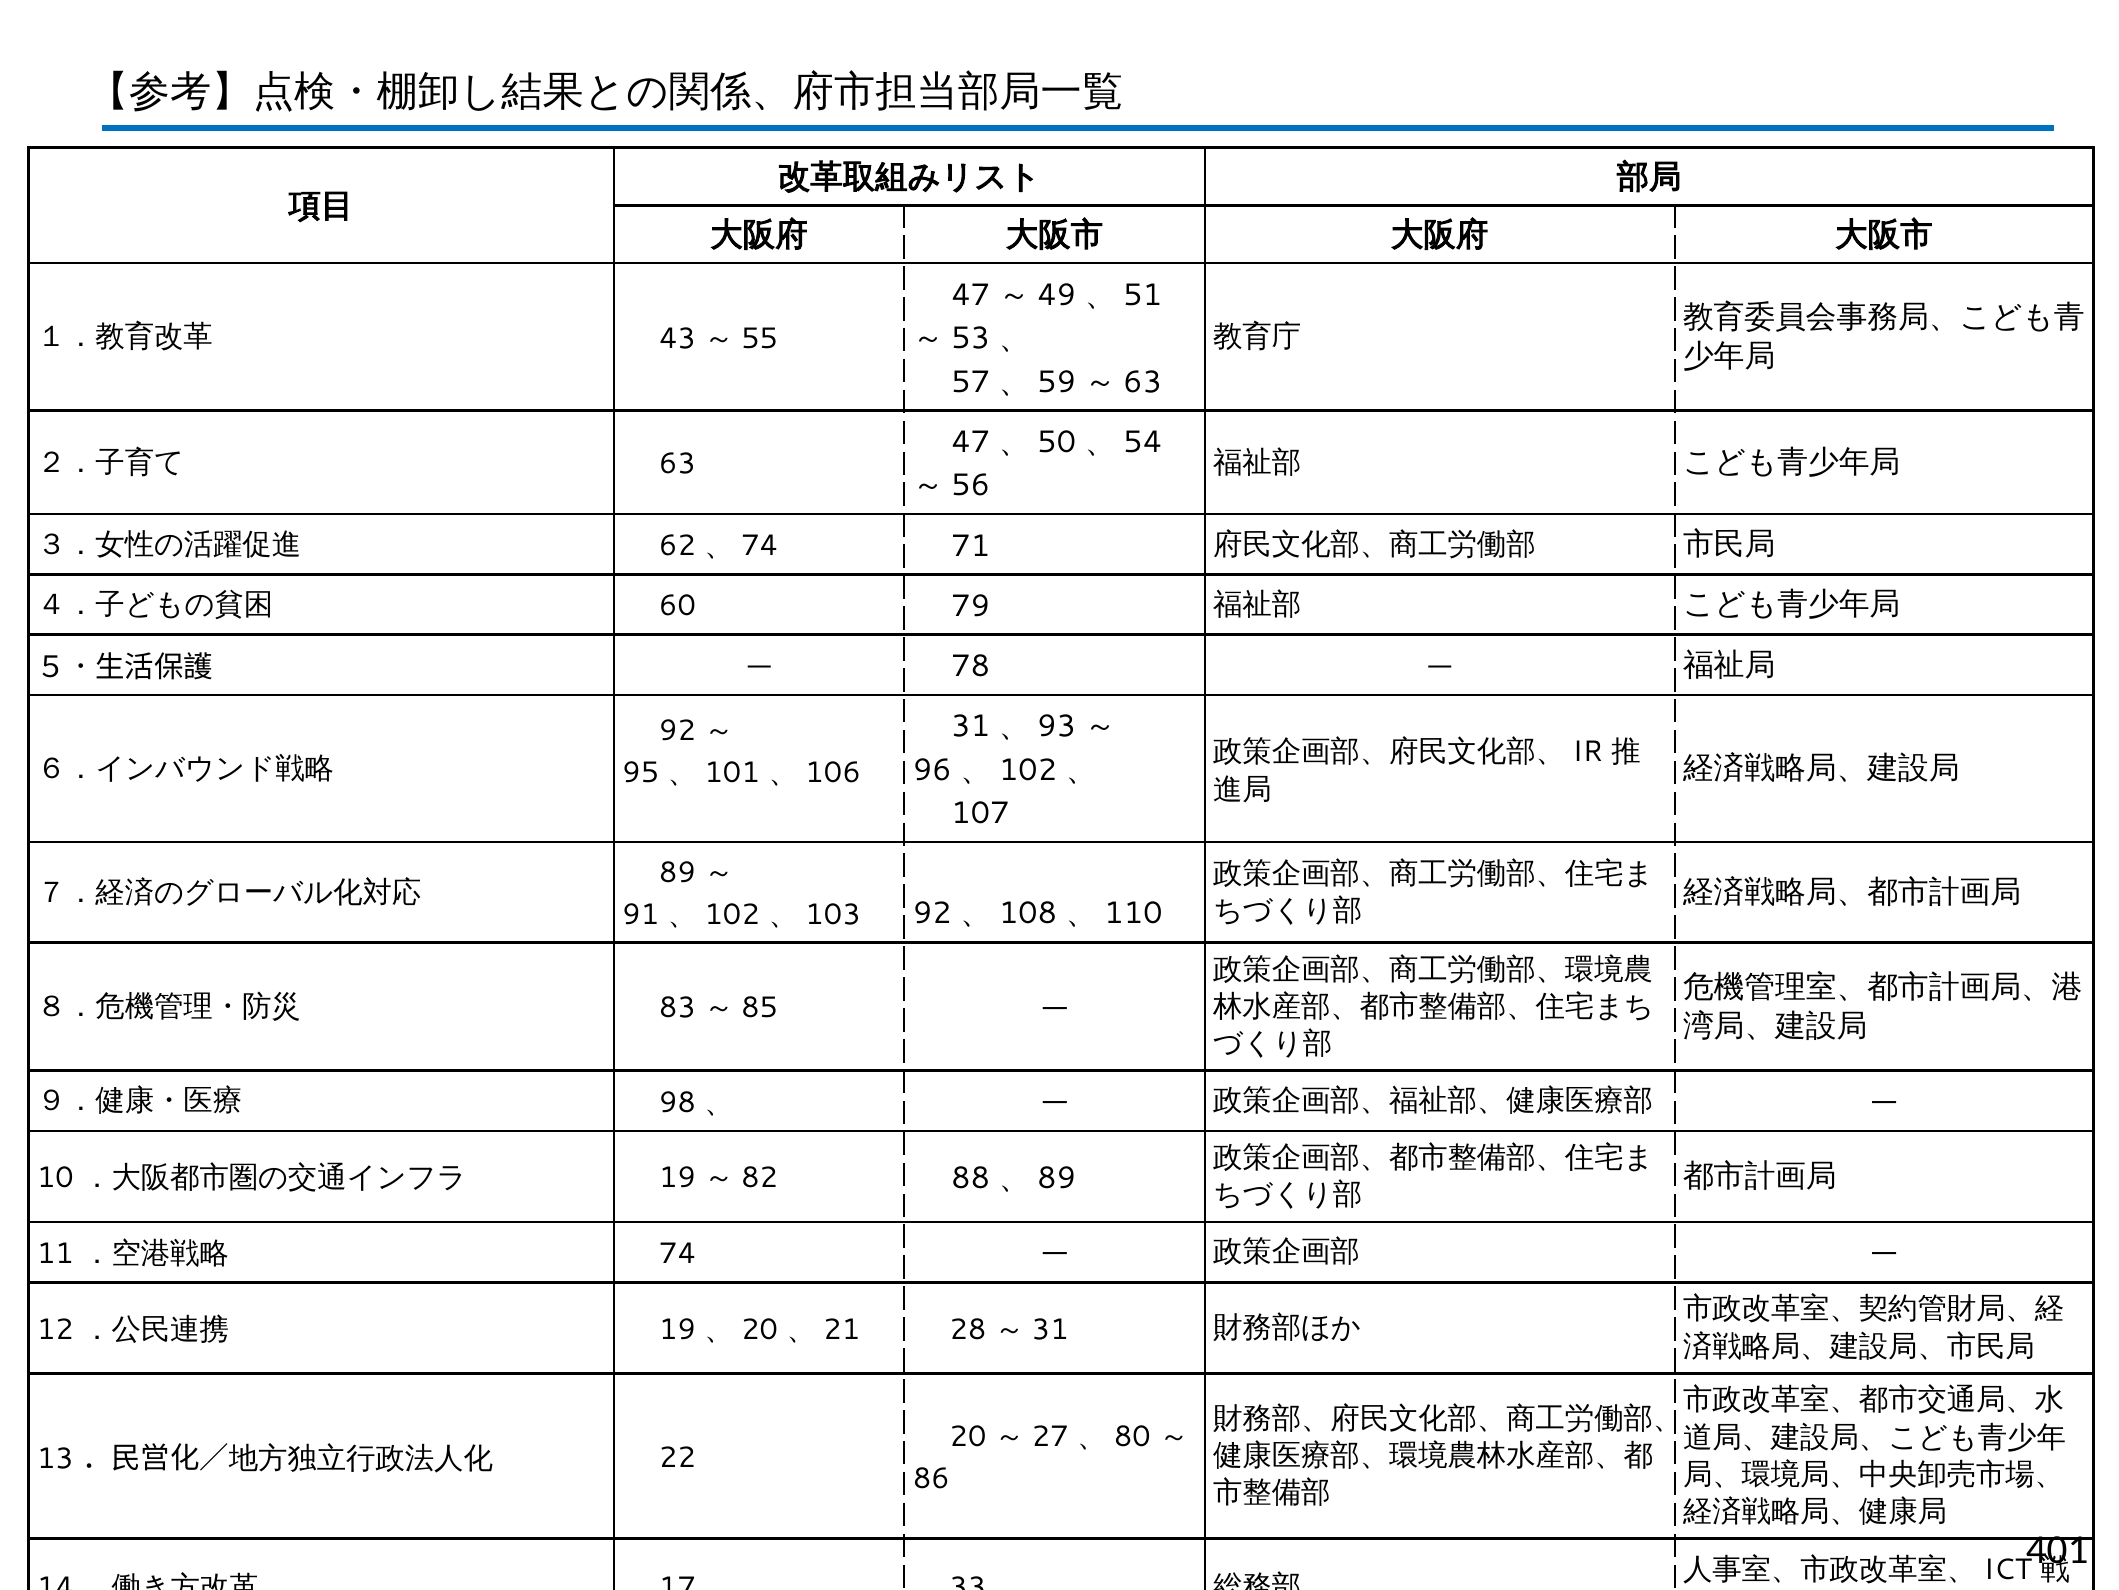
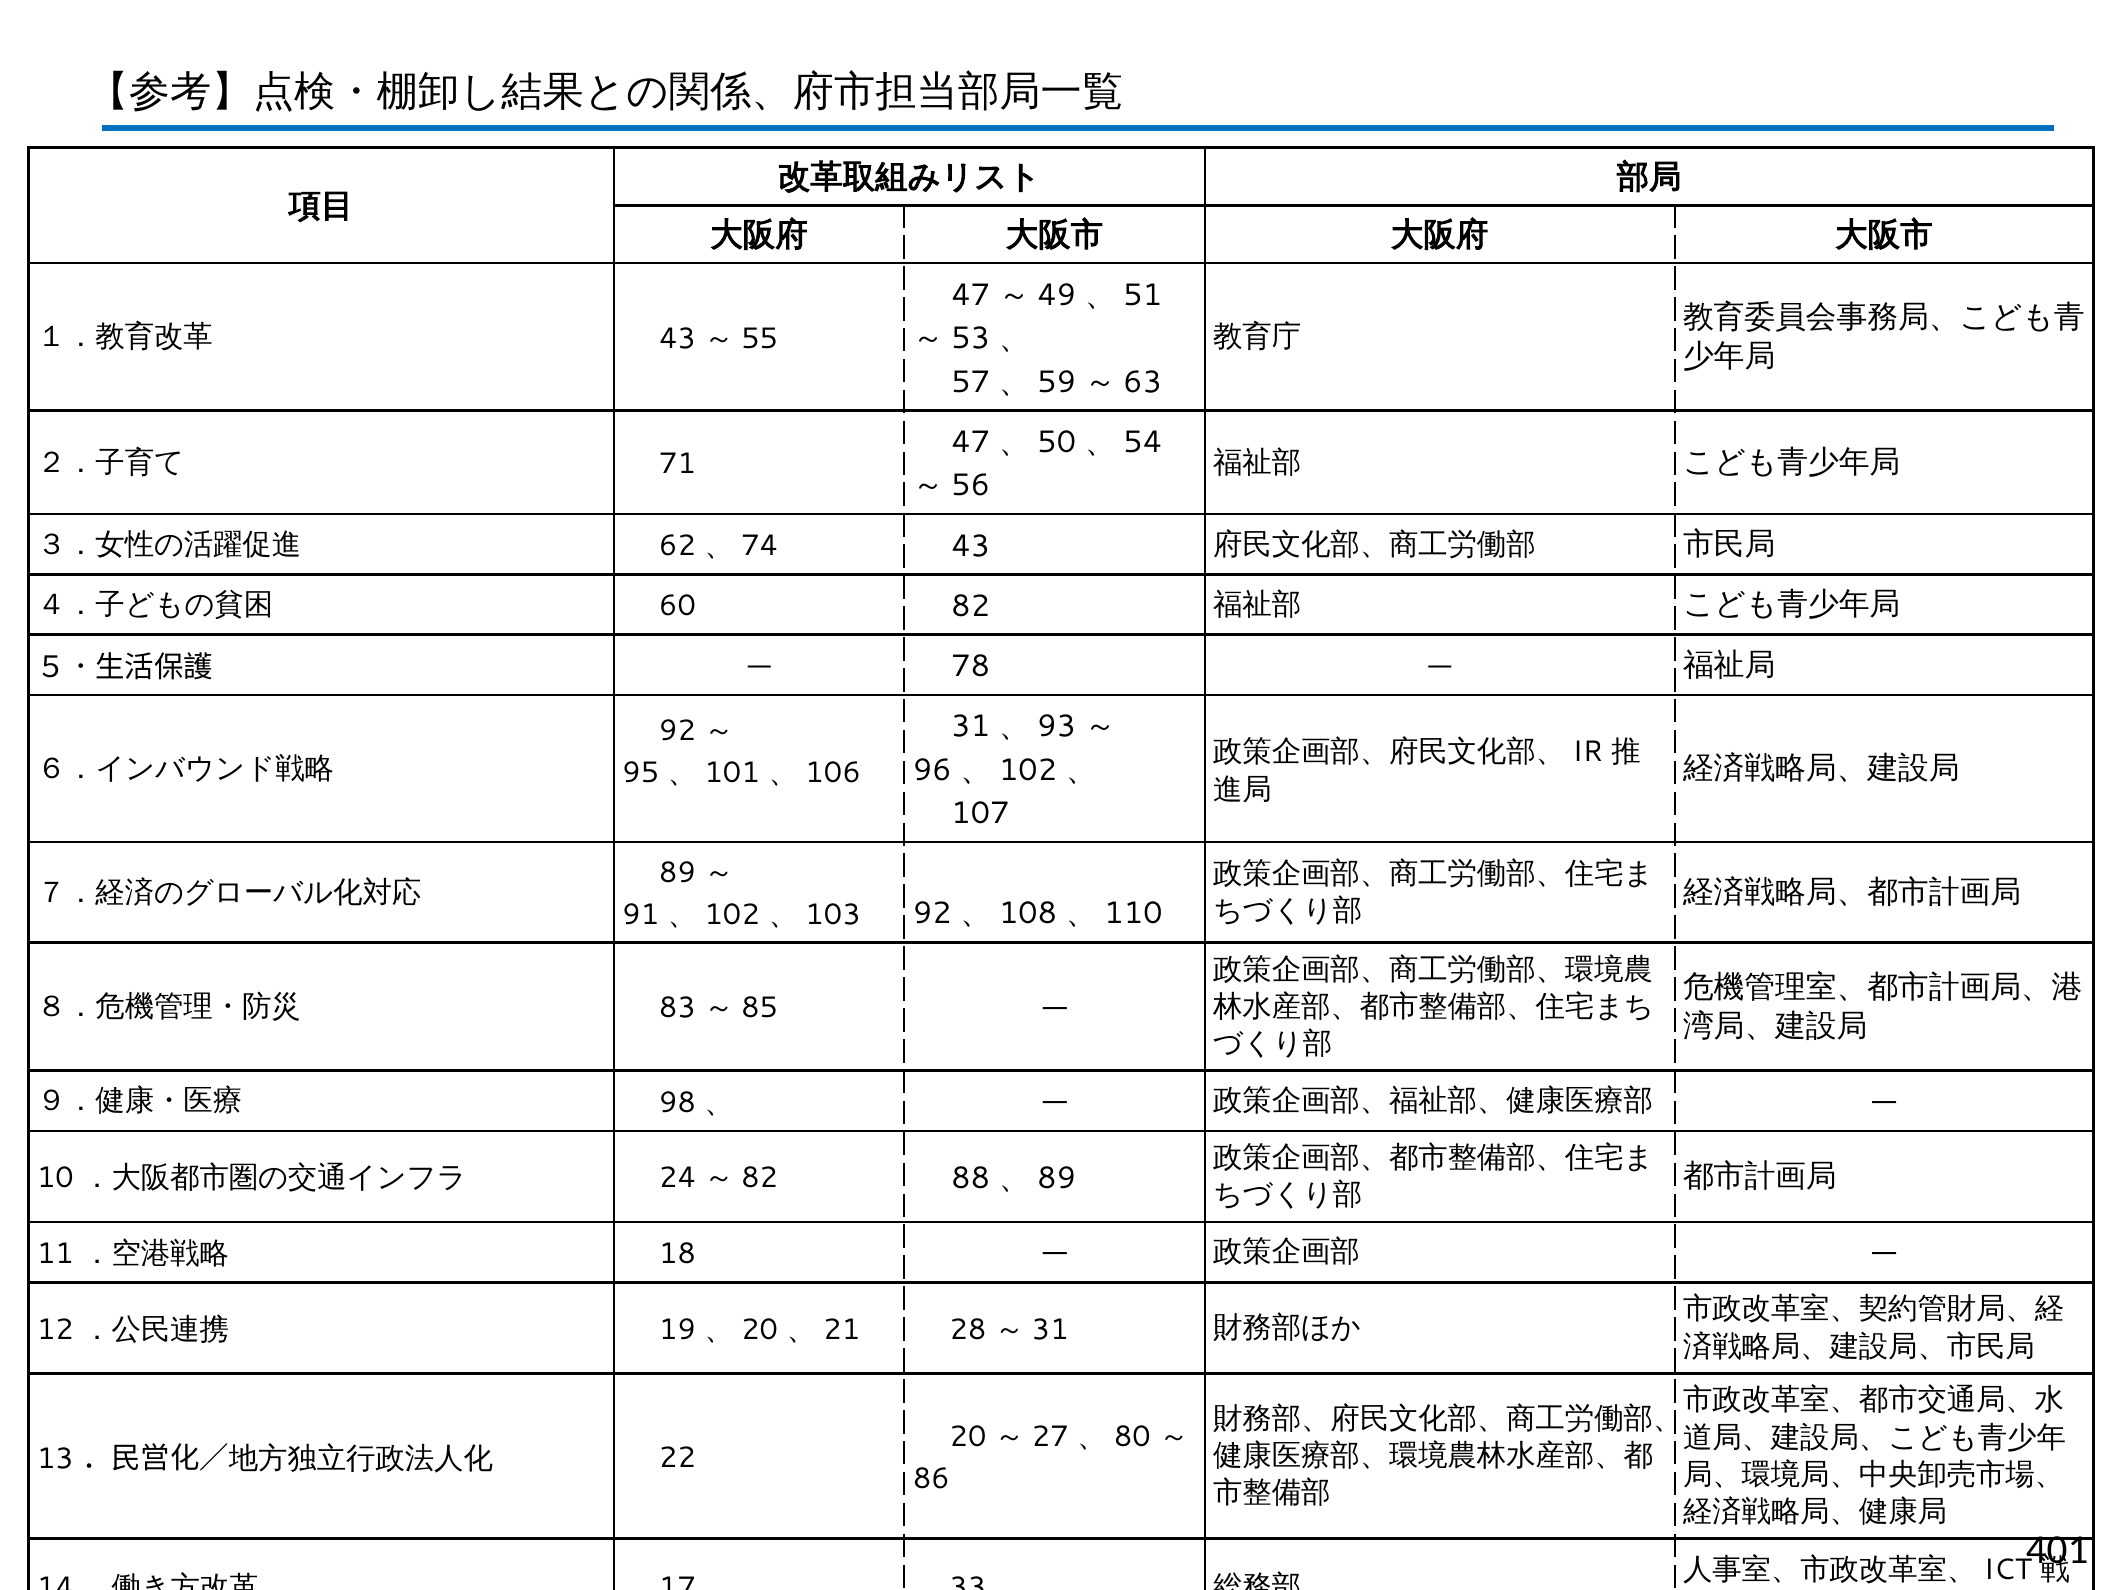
63: 63 -> 71 (677, 464)
71: 71 -> 43 (971, 546)
79: 79 -> 82 (971, 606)
19: 19 -> 24 (677, 1177)
74: 74 -> 18 (677, 1253)
